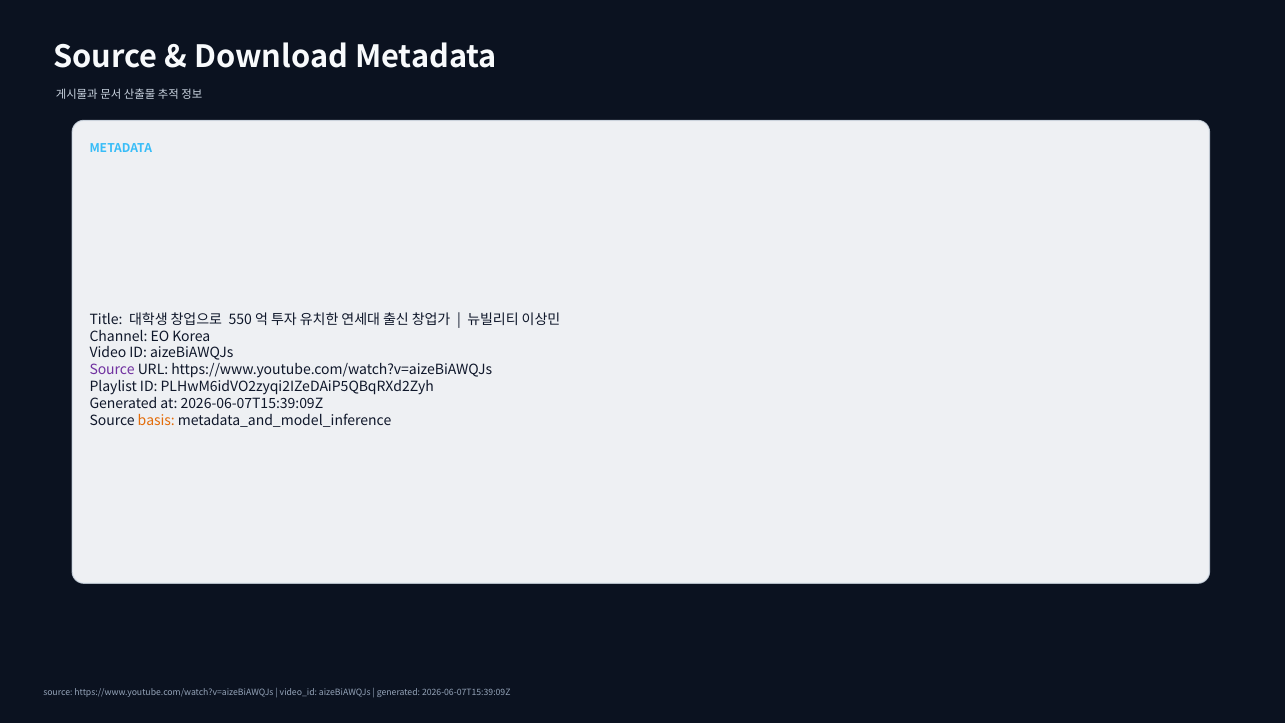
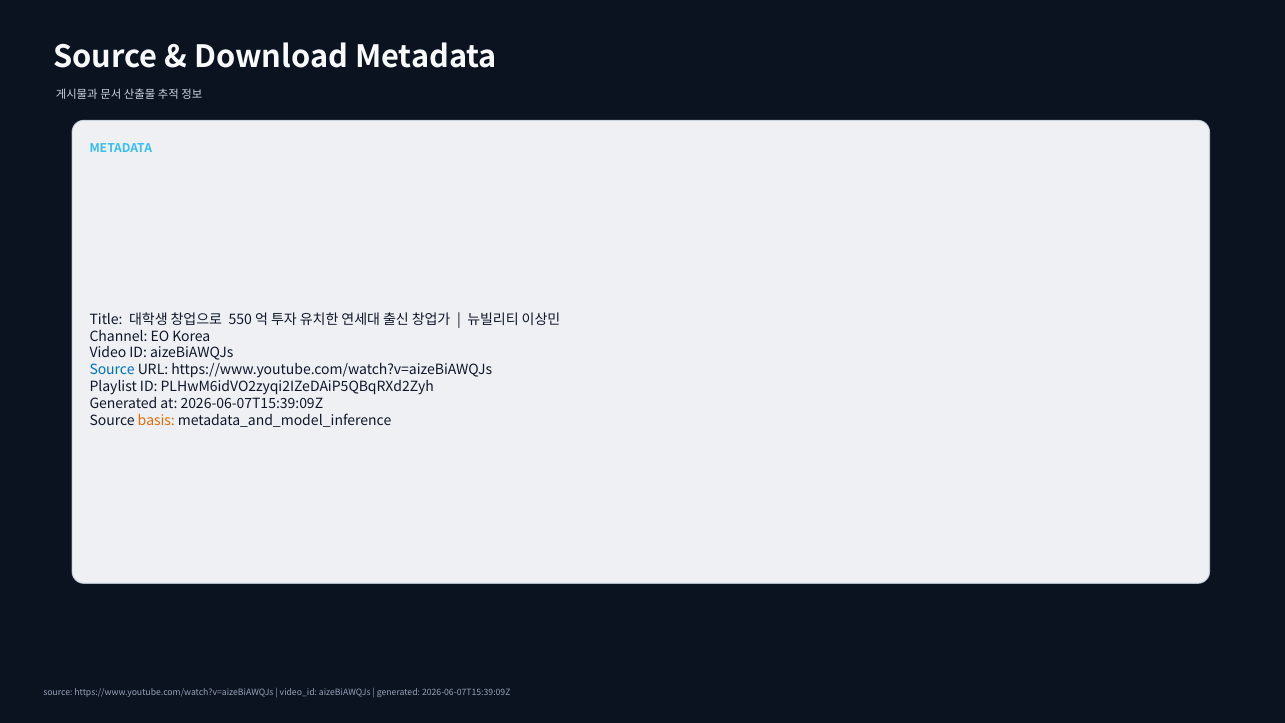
Source colour: purple -> blue (112, 370)
